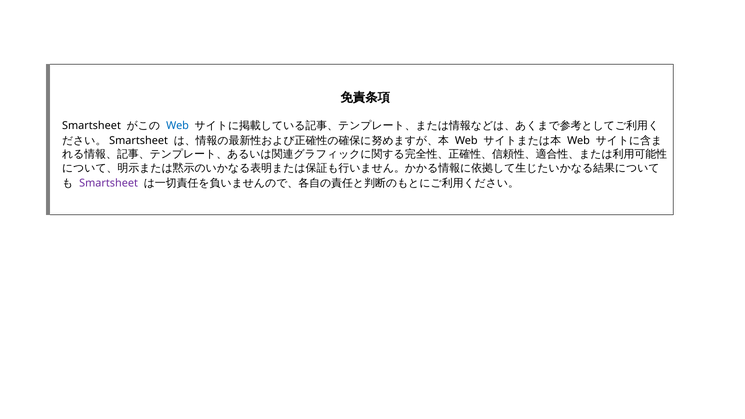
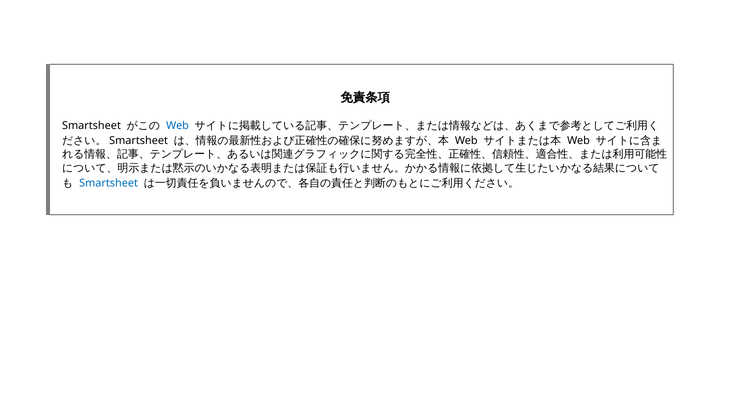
Smartsheet colour: purple -> blue (109, 183)
